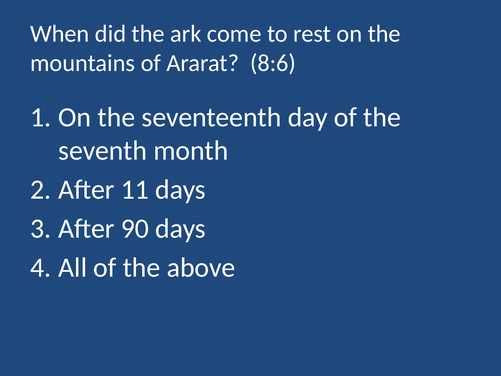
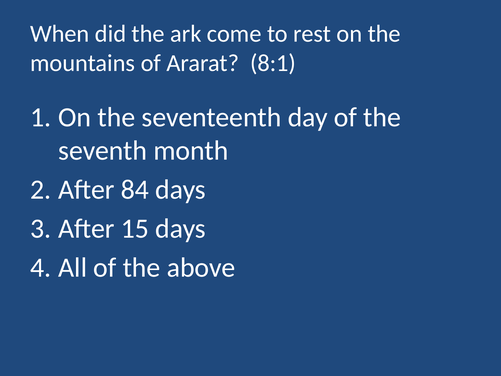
8:6: 8:6 -> 8:1 (273, 63)
11: 11 -> 84 (135, 189)
90: 90 -> 15 (135, 228)
